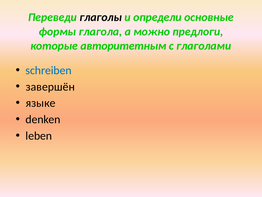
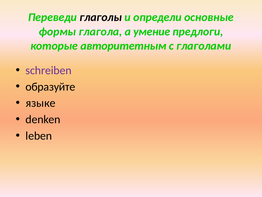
можно: можно -> умение (152, 32)
schreiben colour: blue -> purple (49, 70)
завершён: завершён -> образуйте (50, 87)
